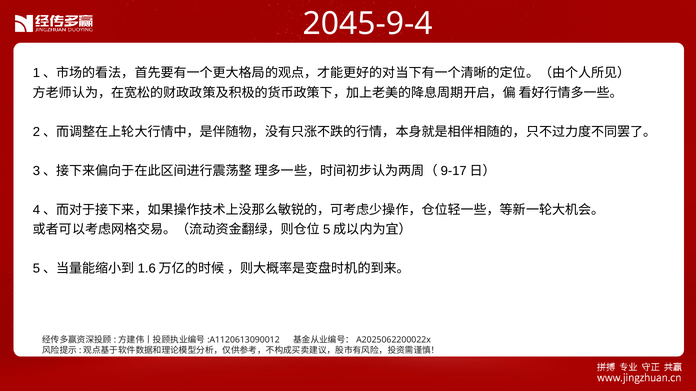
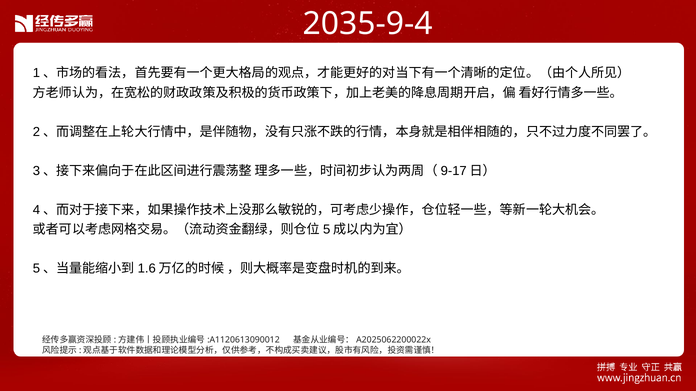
2045-9-4: 2045-9-4 -> 2035-9-4 (368, 24)
